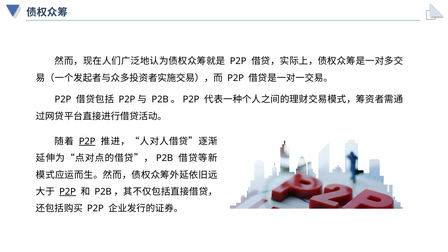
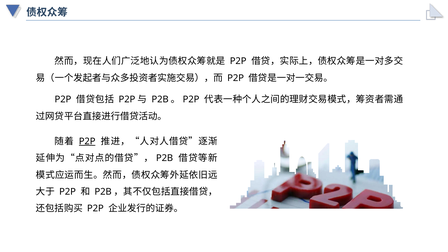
P2P underline: present -> none (68, 192)
